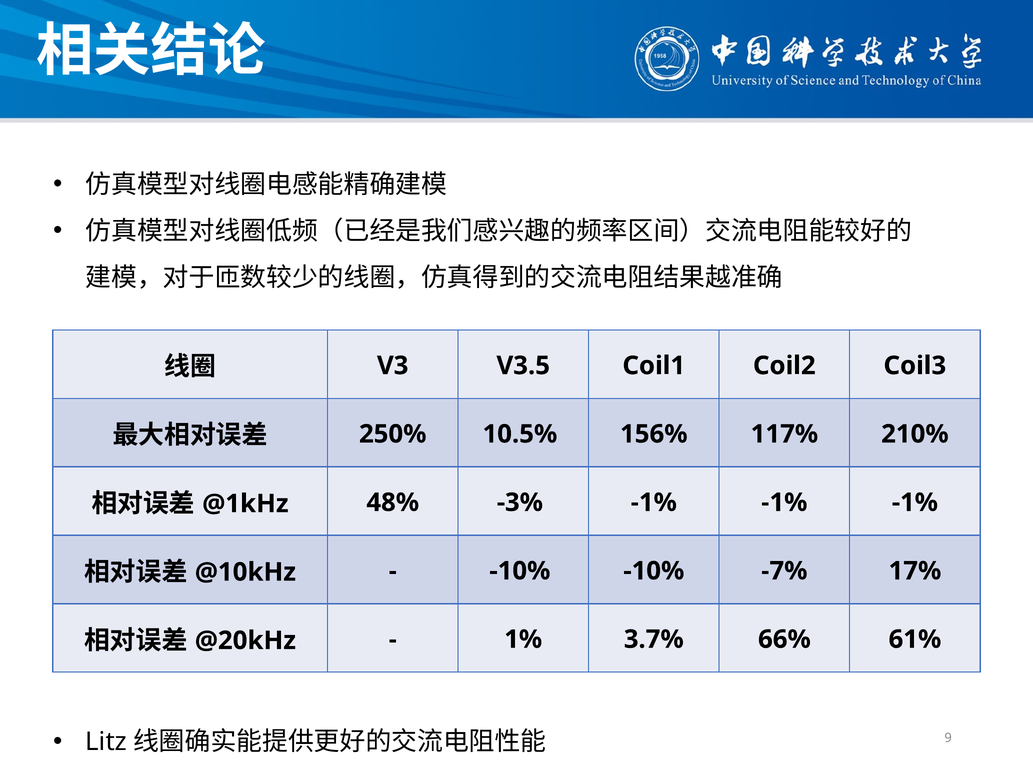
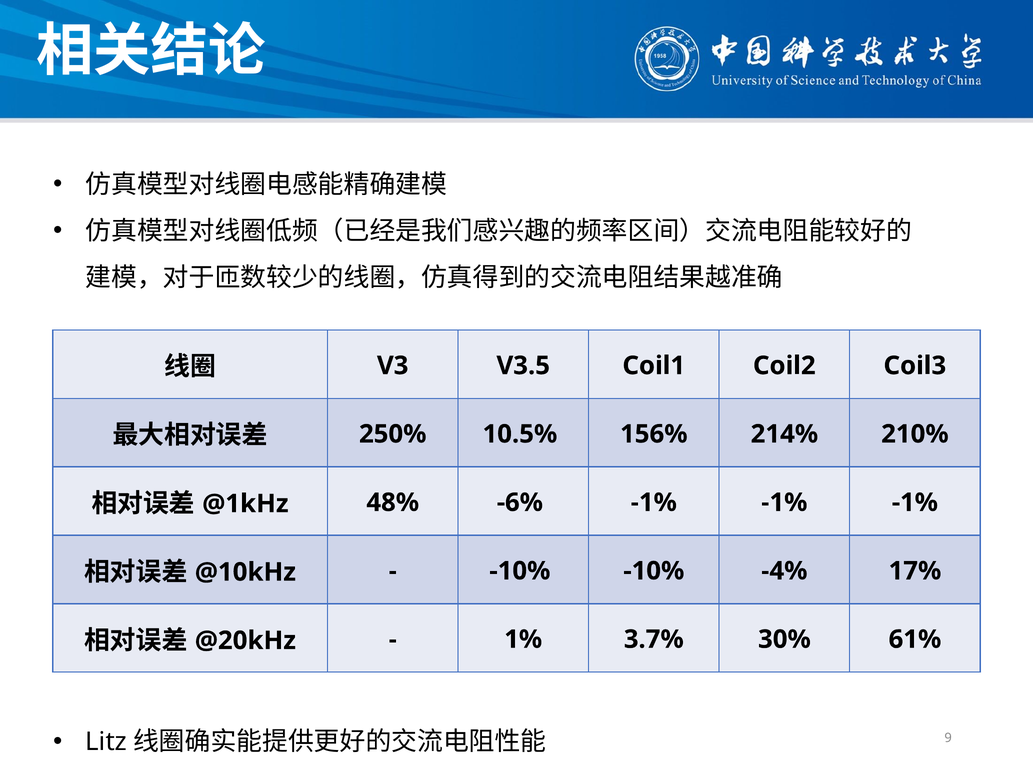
117%: 117% -> 214% (784, 434)
-3%: -3% -> -6% (520, 503)
-7%: -7% -> -4% (784, 571)
66%: 66% -> 30% (784, 640)
